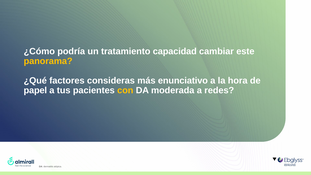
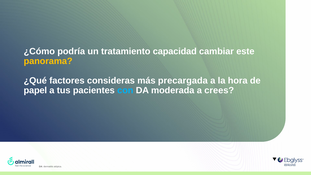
enunciativo: enunciativo -> precargada (183, 81)
con colour: yellow -> light blue (125, 90)
redes: redes -> crees (219, 90)
